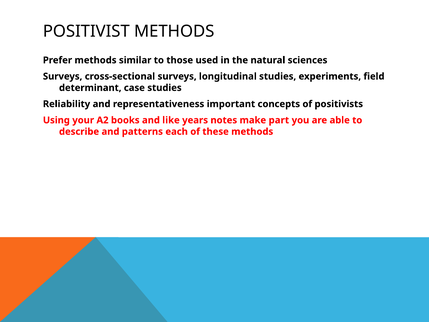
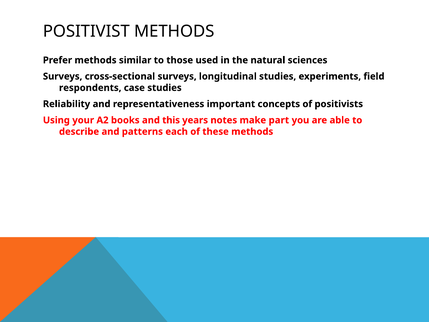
determinant: determinant -> respondents (90, 88)
like: like -> this (171, 120)
